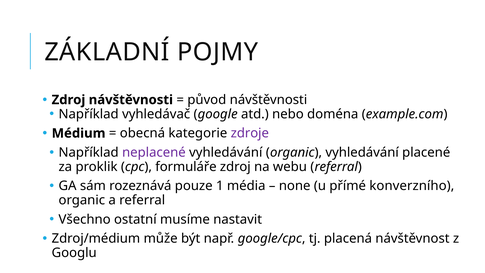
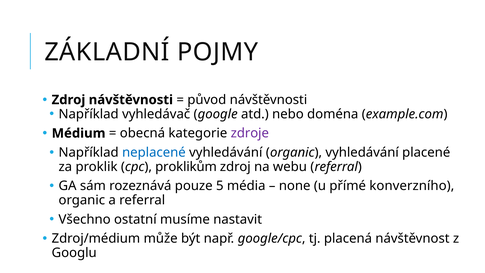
neplacené colour: purple -> blue (154, 152)
formuláře: formuláře -> proklikům (186, 167)
1: 1 -> 5 (220, 186)
